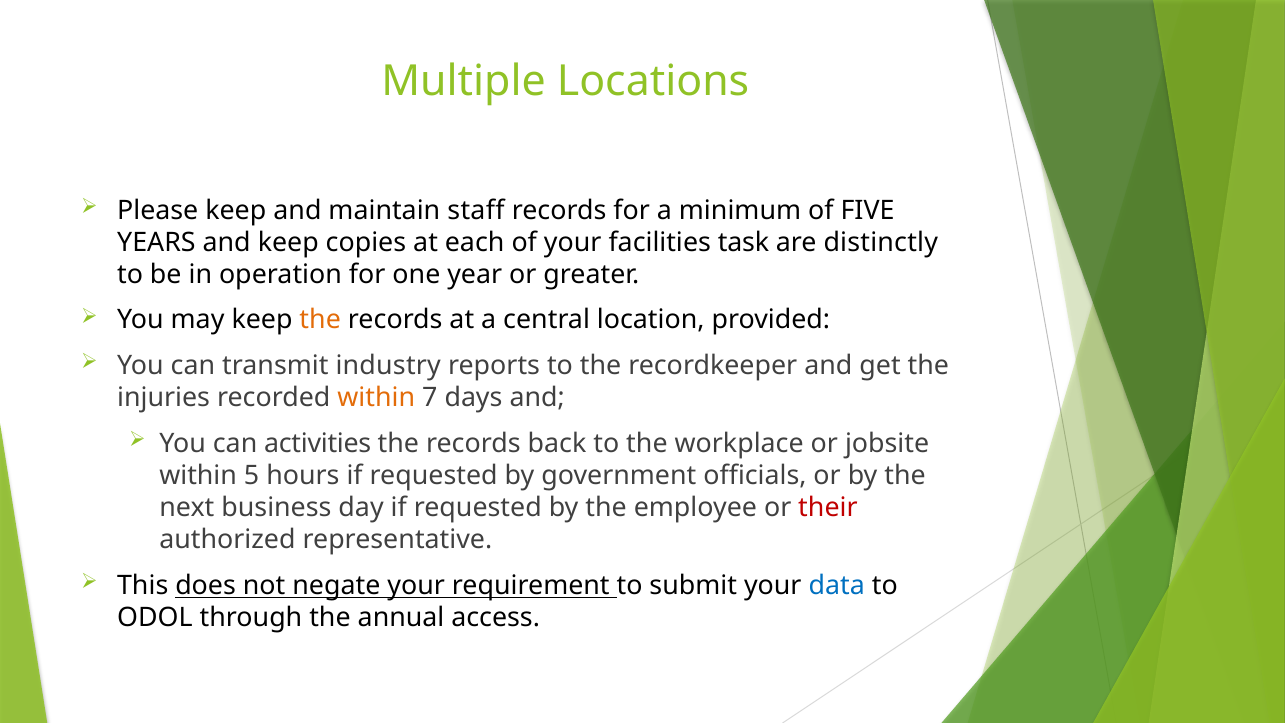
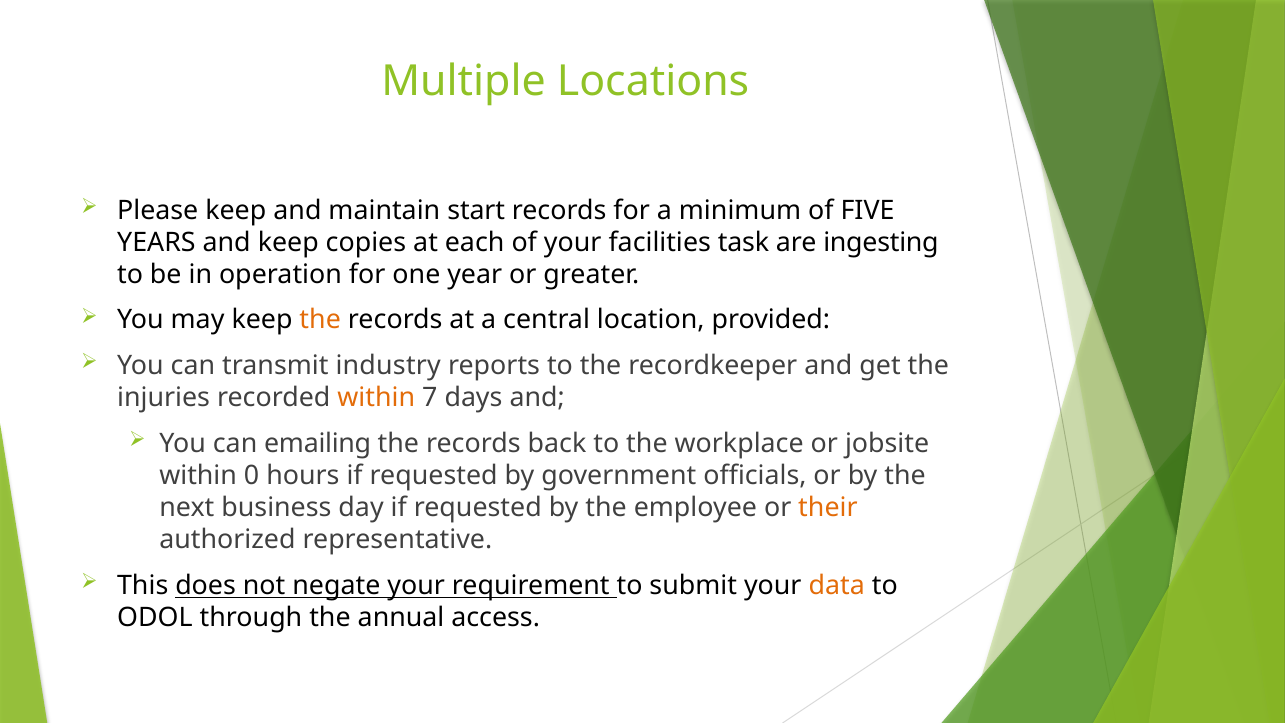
staff: staff -> start (476, 210)
distinctly: distinctly -> ingesting (881, 242)
activities: activities -> emailing (318, 443)
5: 5 -> 0 (252, 475)
their colour: red -> orange (828, 507)
data colour: blue -> orange (837, 585)
